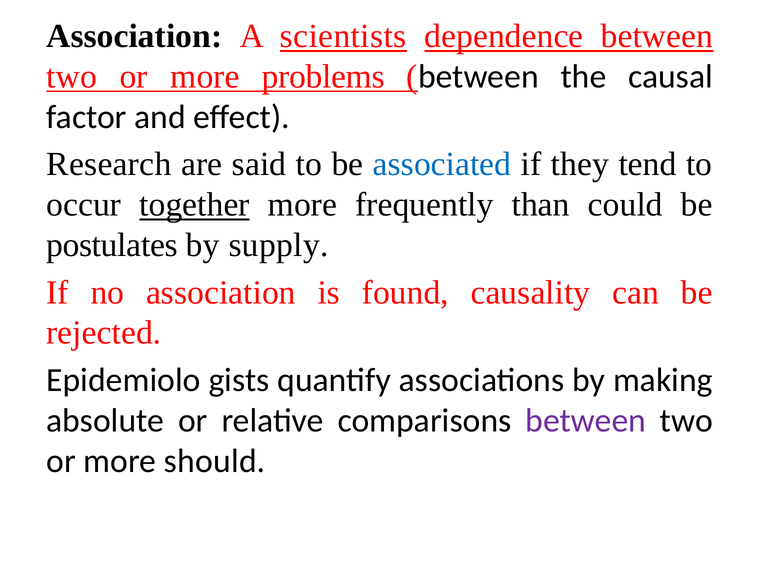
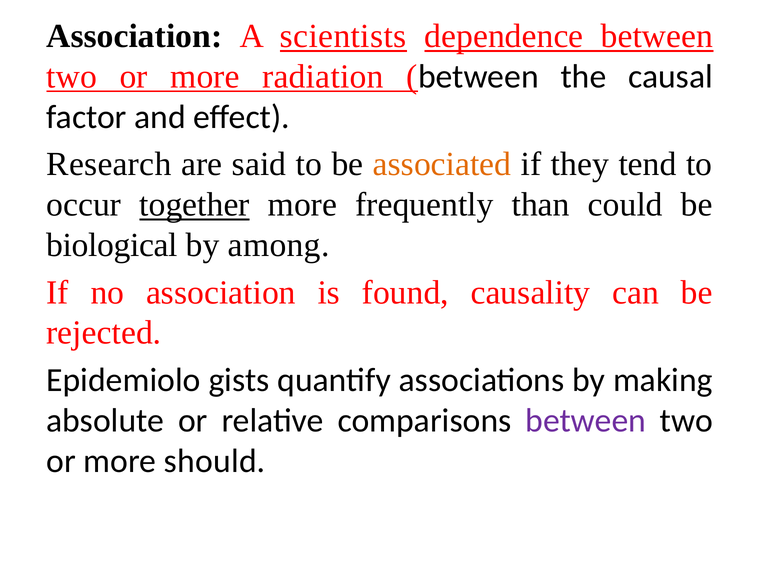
problems: problems -> radiation (323, 76)
associated colour: blue -> orange (442, 164)
postulates: postulates -> biological (112, 245)
supply: supply -> among (279, 245)
